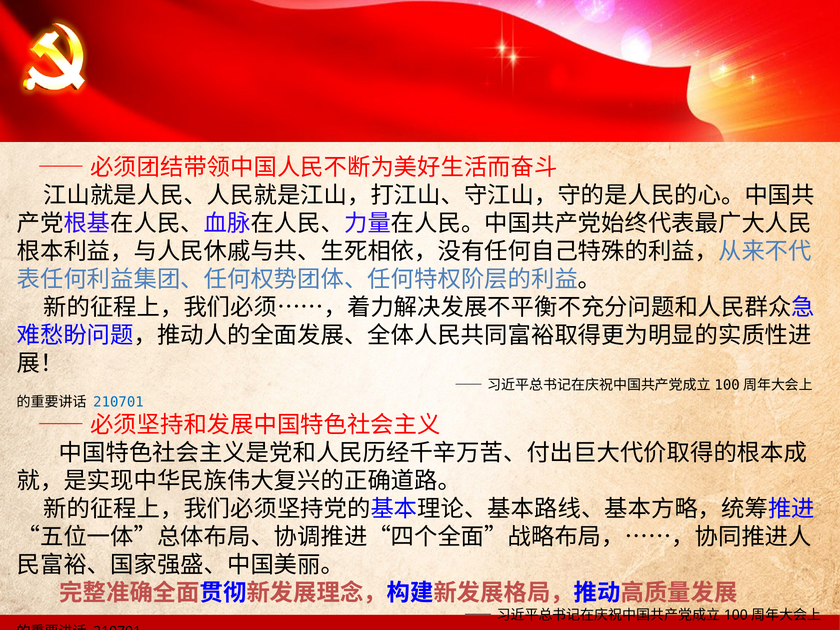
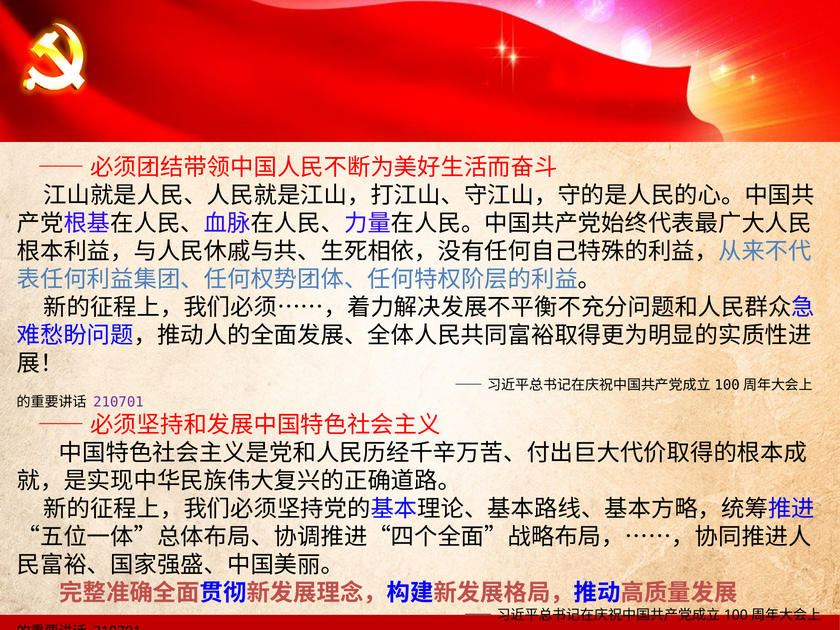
210701 colour: blue -> purple (118, 402)
